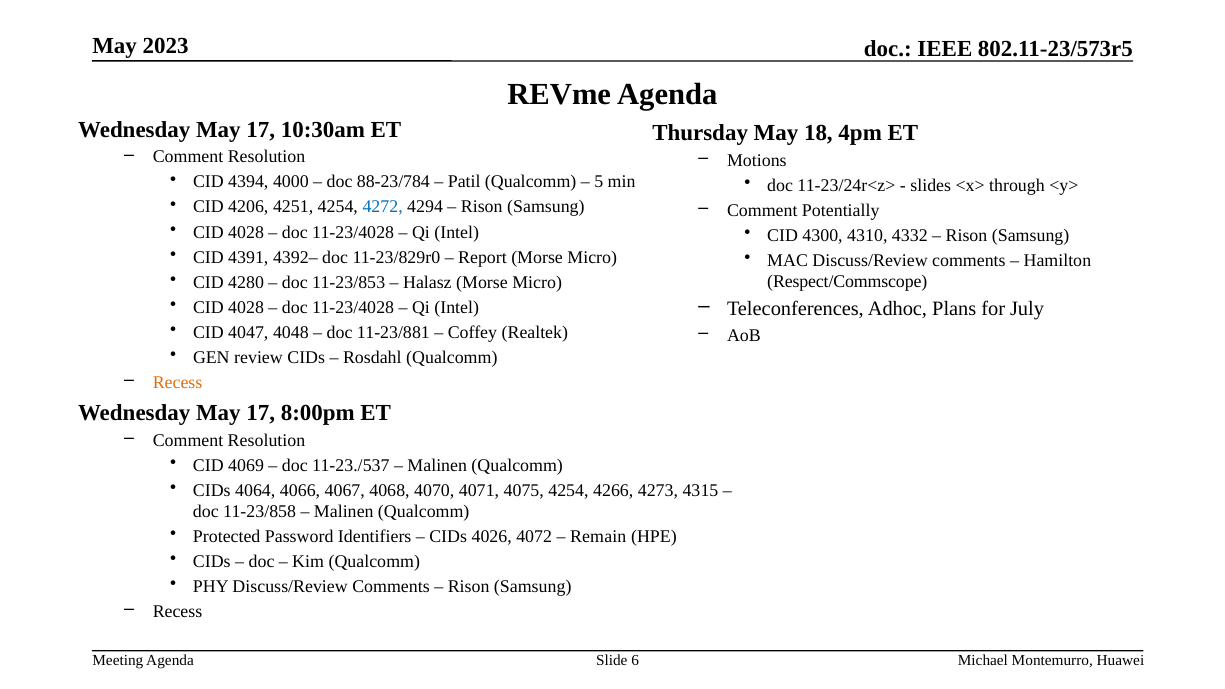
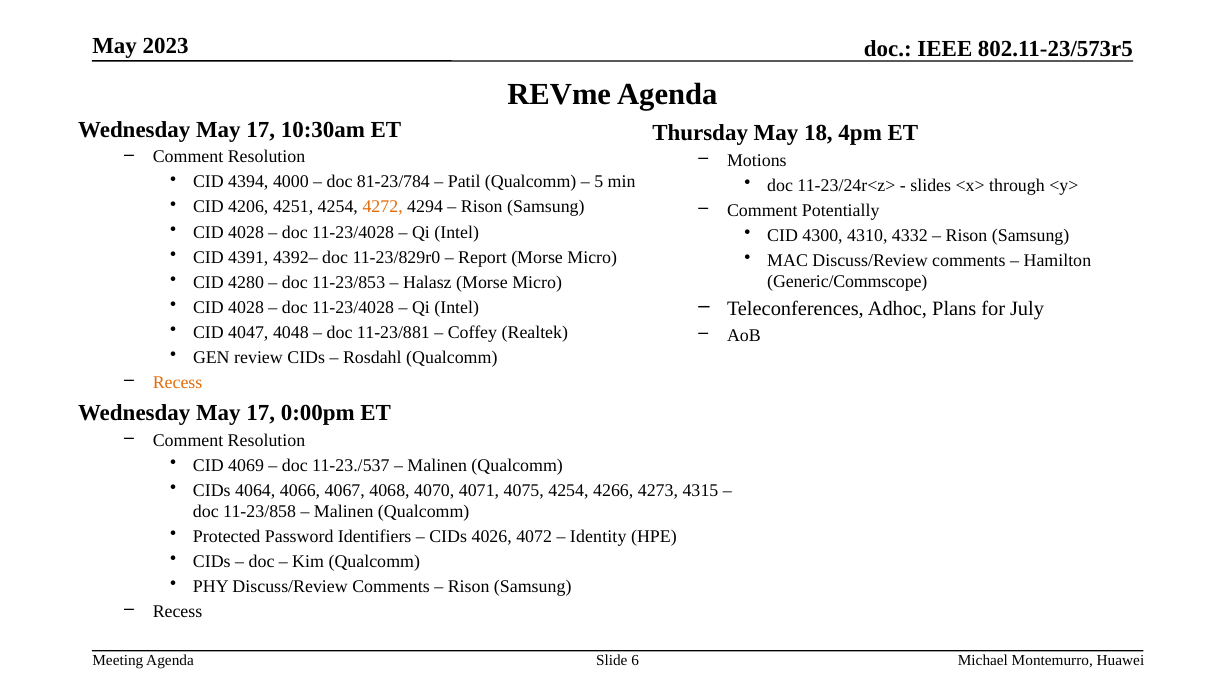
88-23/784: 88-23/784 -> 81-23/784 (393, 182)
4272 colour: blue -> orange (383, 207)
Respect/Commscope: Respect/Commscope -> Generic/Commscope (847, 282)
8:00pm: 8:00pm -> 0:00pm (318, 413)
Remain: Remain -> Identity (598, 537)
